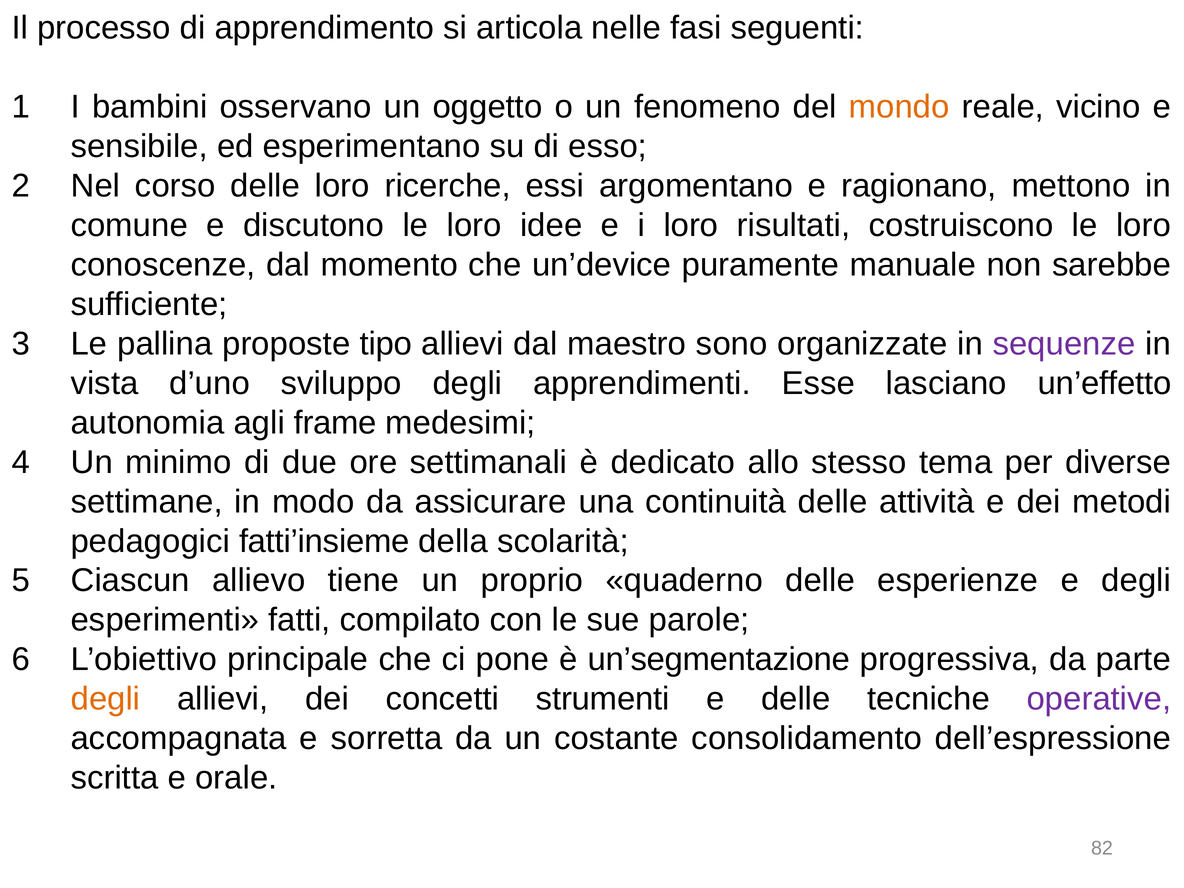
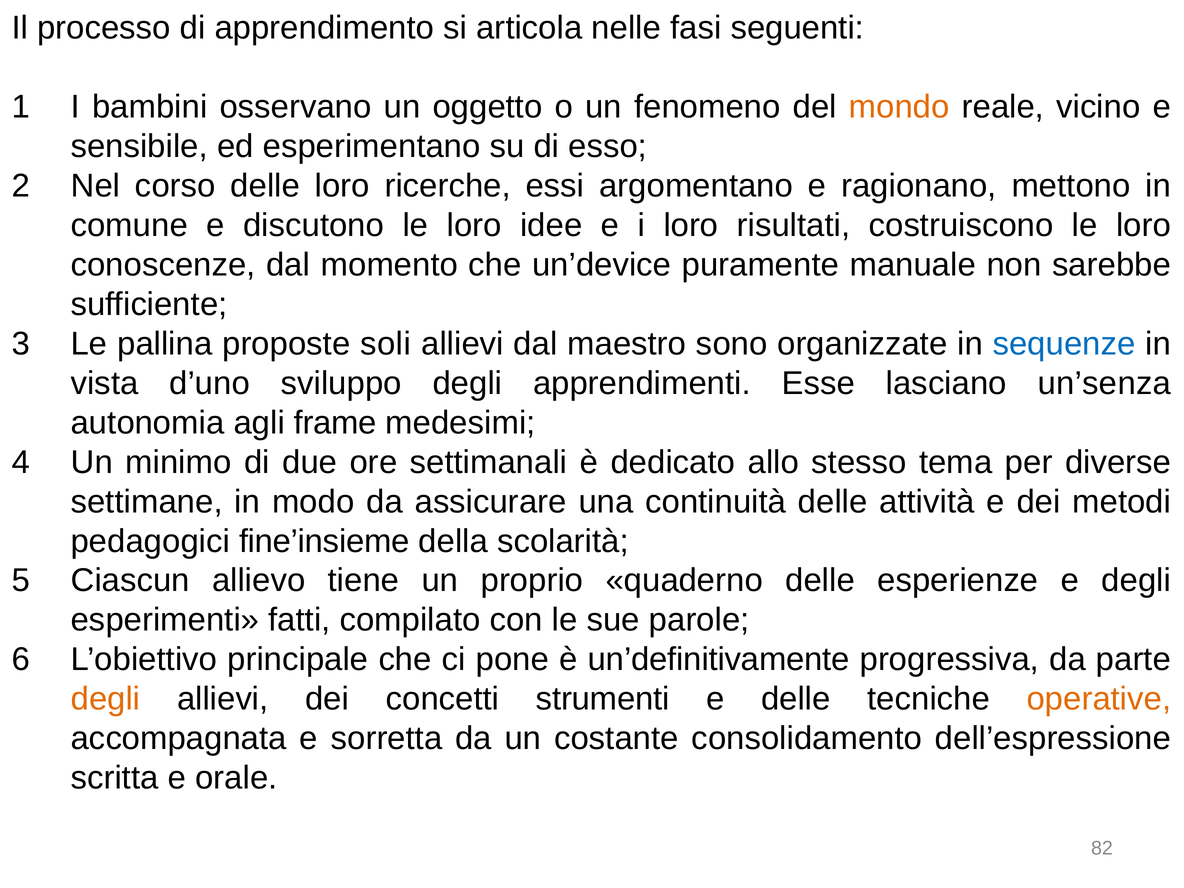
tipo: tipo -> soli (386, 344)
sequenze colour: purple -> blue (1064, 344)
un’effetto: un’effetto -> un’senza (1104, 383)
fatti’insieme: fatti’insieme -> fine’insieme (324, 541)
un’segmentazione: un’segmentazione -> un’definitivamente (719, 660)
operative colour: purple -> orange (1099, 699)
